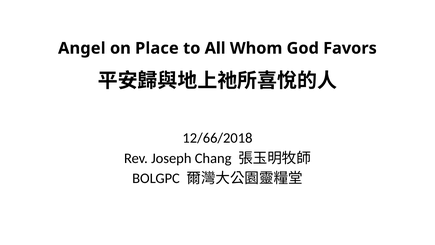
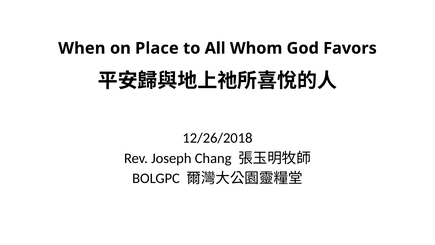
Angel: Angel -> When (82, 48)
12/66/2018: 12/66/2018 -> 12/26/2018 (217, 138)
